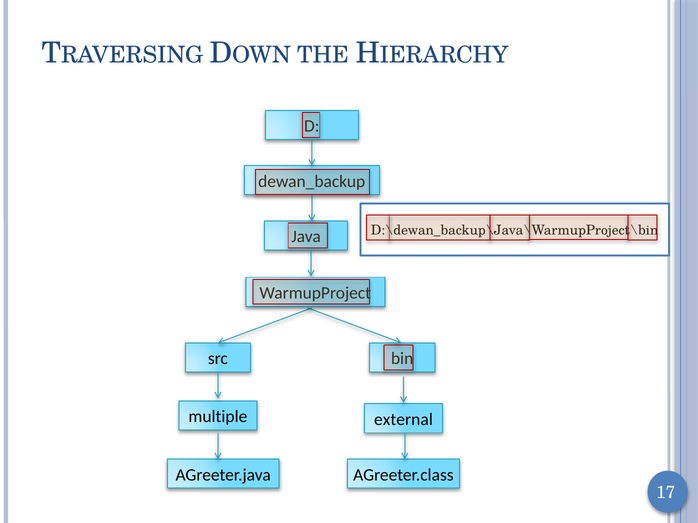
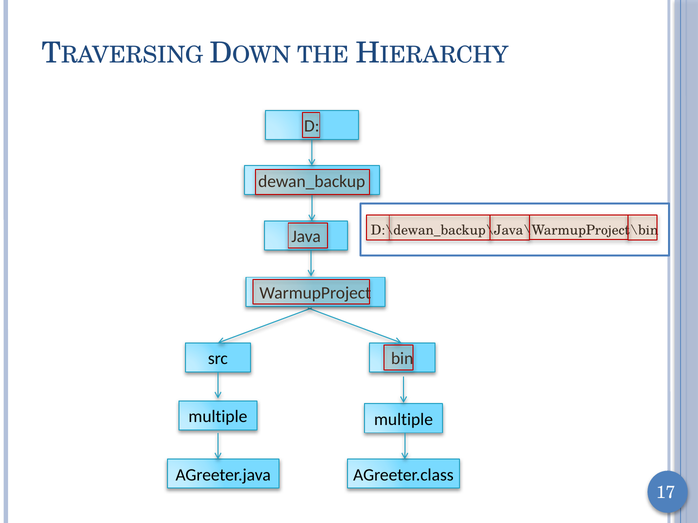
external: external -> multiple (403, 420)
